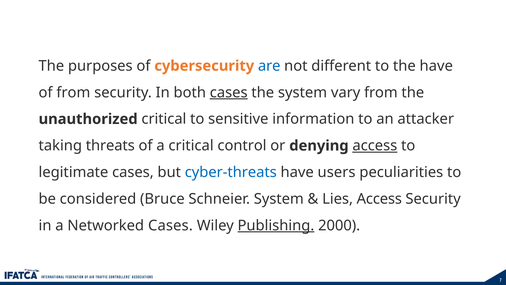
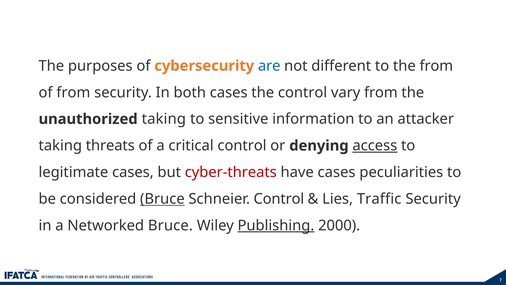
the have: have -> from (436, 66)
cases underline: present -> none (229, 92)
the system: system -> control (303, 92)
unauthorized critical: critical -> taking (164, 119)
cyber-threats colour: blue -> red (231, 172)
have users: users -> cases (337, 172)
Bruce underline: none -> present (162, 199)
Schneier System: System -> Control (279, 199)
Lies Access: Access -> Traffic (379, 199)
Networked Cases: Cases -> Bruce (170, 225)
